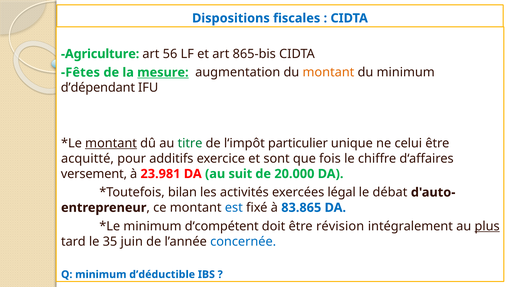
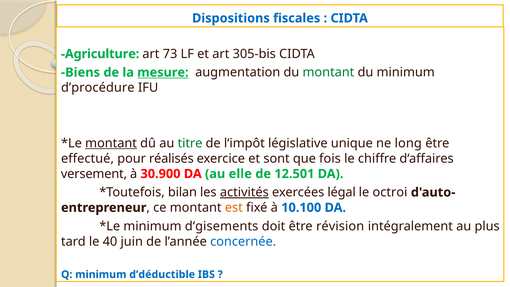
56: 56 -> 73 (170, 54)
865-bis: 865-bis -> 305-bis (254, 54)
Fêtes: Fêtes -> Biens (81, 72)
montant colour: orange -> green (328, 72)
d’dépendant: d’dépendant -> d’procédure (98, 88)
particulier: particulier -> législative (298, 143)
celui: celui -> long (408, 143)
acquitté: acquitté -> effectué (87, 158)
additifs: additifs -> réalisés (171, 158)
23.981: 23.981 -> 30.900 (160, 174)
suit: suit -> elle (240, 174)
20.000: 20.000 -> 12.501 (294, 174)
activités underline: none -> present (244, 192)
débat: débat -> octroi (390, 192)
est colour: blue -> orange (234, 208)
83.865: 83.865 -> 10.100 (301, 208)
d‘compétent: d‘compétent -> d‘gisements (222, 226)
plus underline: present -> none (487, 226)
35: 35 -> 40 (110, 241)
